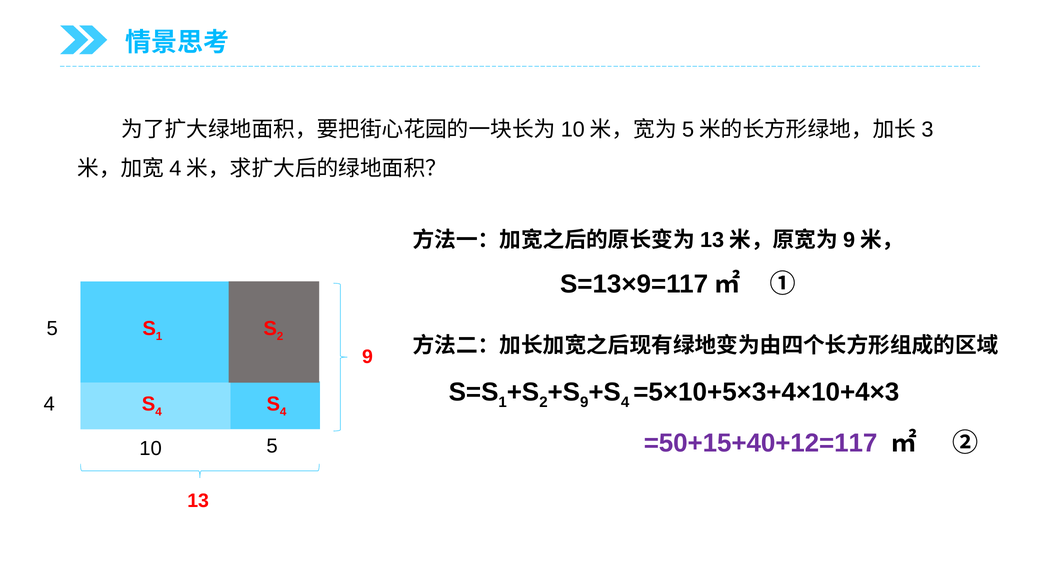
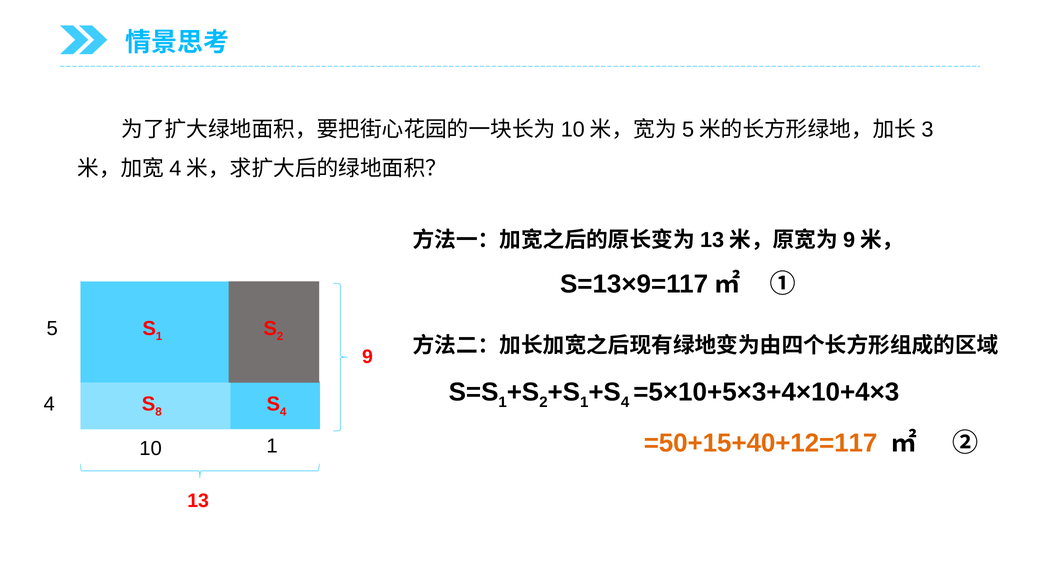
9: 9 -> 1 (584, 402)
4: 4 -> 8 (159, 412)
=50+15+40+12=117 colour: purple -> orange (761, 443)
10 5: 5 -> 1 (272, 446)
